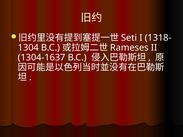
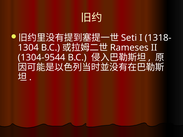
1304-1637: 1304-1637 -> 1304-9544 (42, 58)
